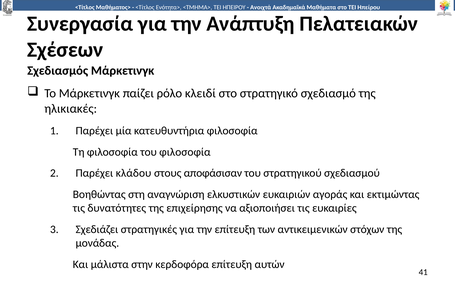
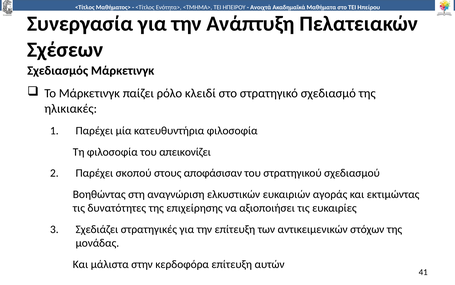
του φιλοσοφία: φιλοσοφία -> απεικονίζει (185, 152)
κλάδου: κλάδου -> σκοπού (134, 173)
